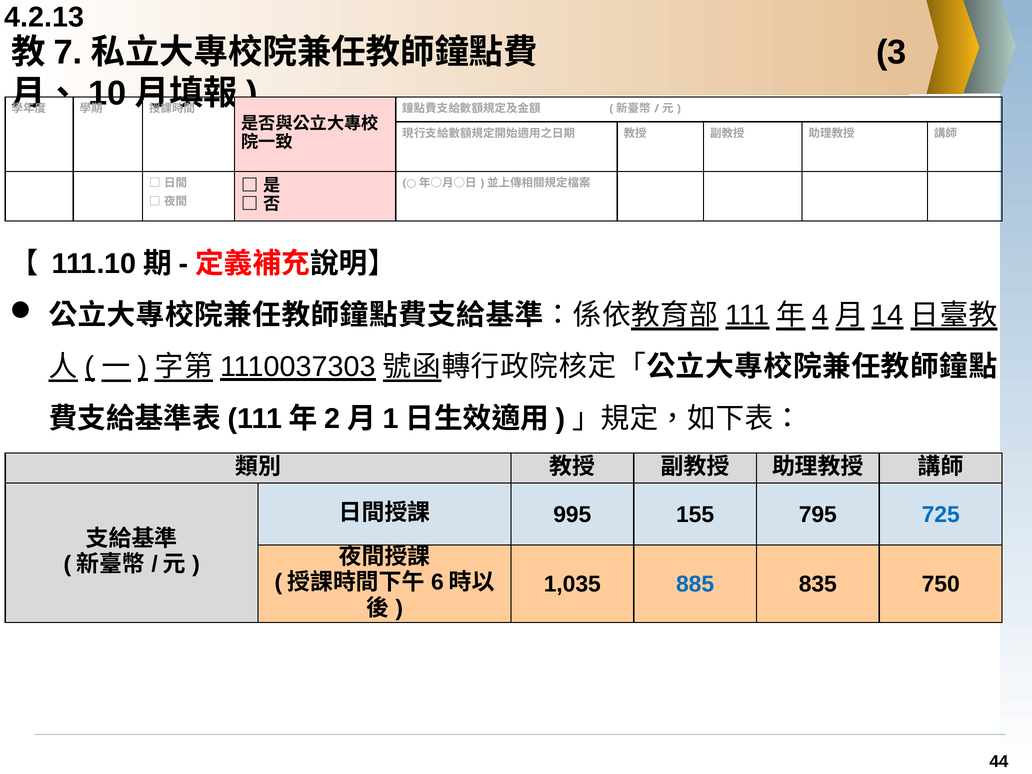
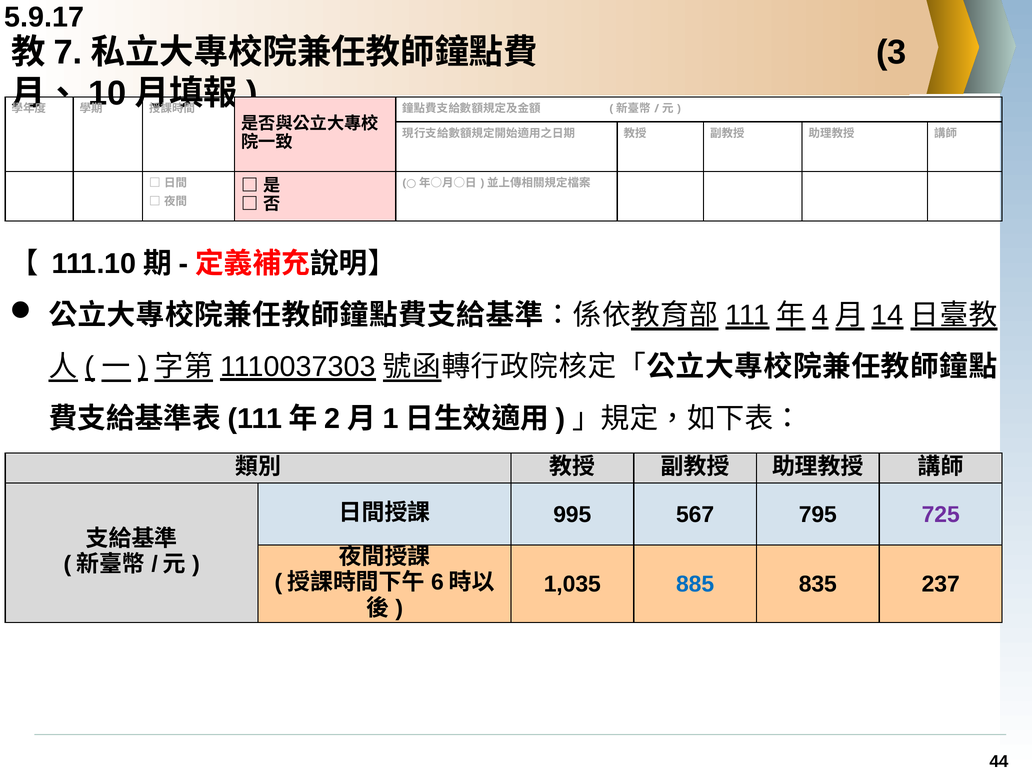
4.2.13: 4.2.13 -> 5.9.17 (44, 17)
155: 155 -> 567 (695, 514)
725 colour: blue -> purple (941, 514)
750: 750 -> 237 (941, 584)
